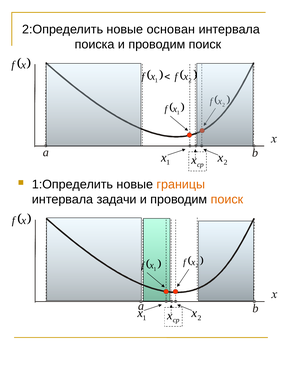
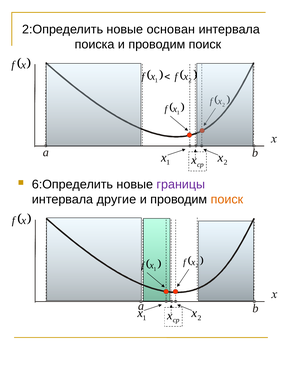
1:Определить: 1:Определить -> 6:Определить (73, 185)
границы colour: orange -> purple (181, 185)
задачи: задачи -> другие (116, 200)
